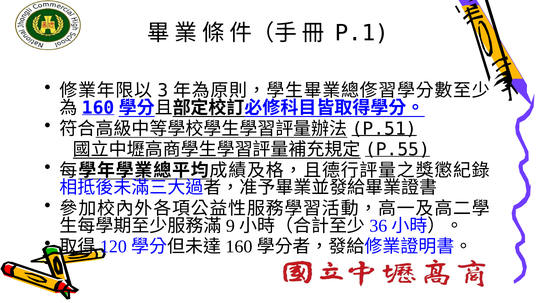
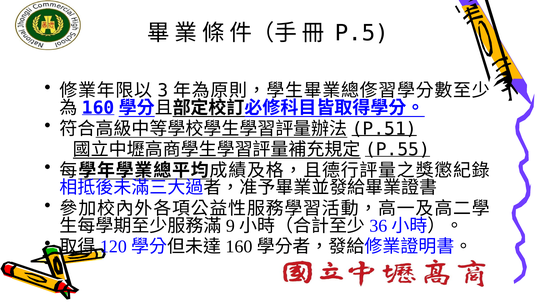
P.1: P.1 -> P.5 (362, 33)
